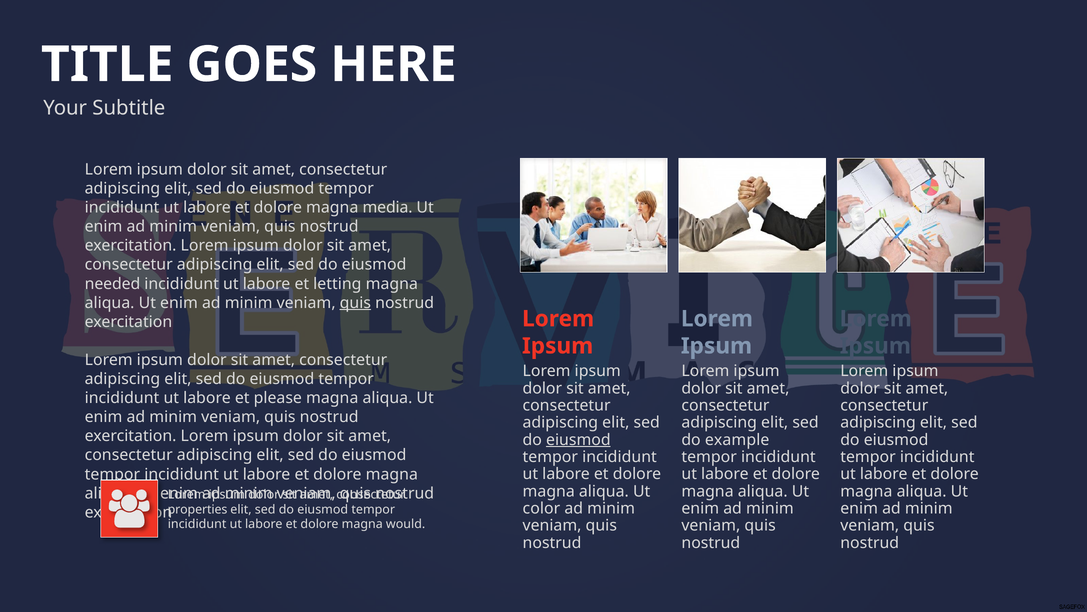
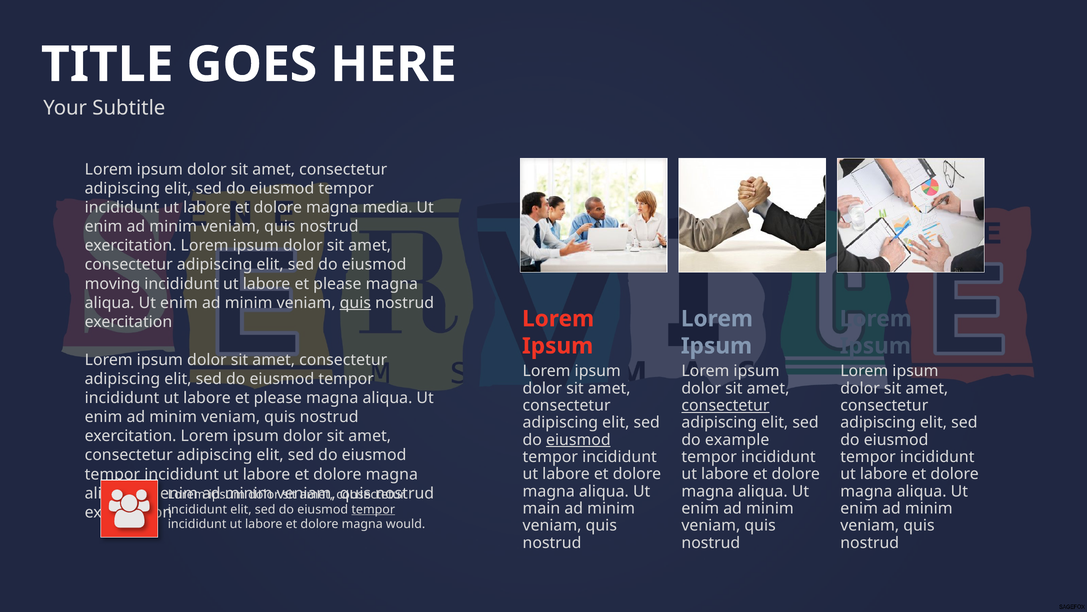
needed: needed -> moving (112, 284)
letting: letting -> please (337, 284)
consectetur underline: none -> present (725, 405)
color: color -> main (541, 508)
properties: properties -> incididunt (197, 509)
tempor underline: none -> present (373, 509)
